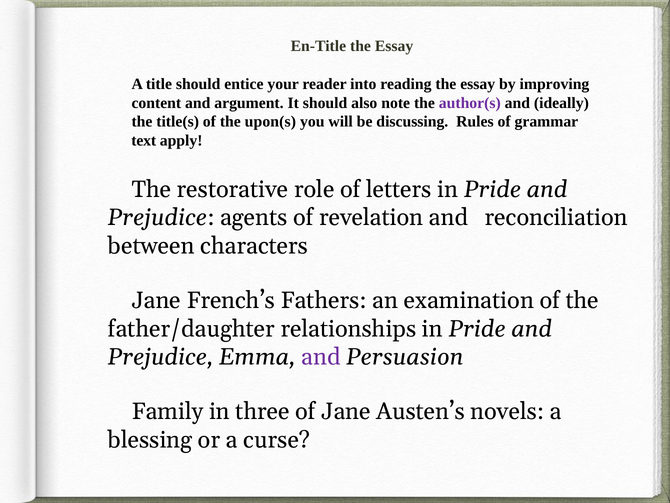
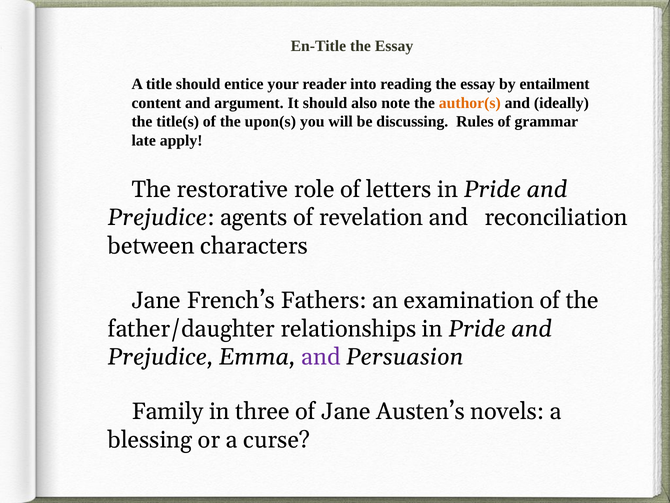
improving: improving -> entailment (555, 84)
author(s colour: purple -> orange (470, 103)
text: text -> late (144, 140)
